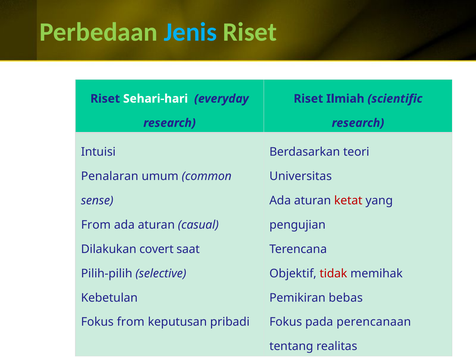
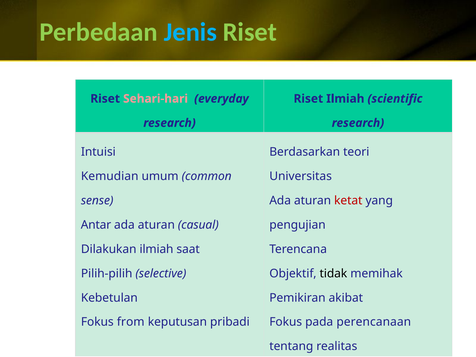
Sehari-hari colour: white -> pink (156, 99)
Penalaran: Penalaran -> Kemudian (110, 176)
From: From -> Antar (96, 225)
Dilakukan covert: covert -> ilmiah (156, 249)
tidak colour: red -> black (333, 273)
bebas: bebas -> akibat (346, 298)
